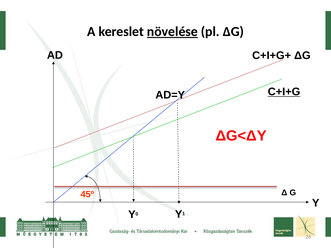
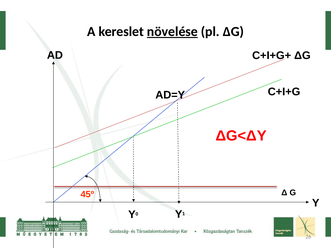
C+I+G underline: present -> none (284, 92)
